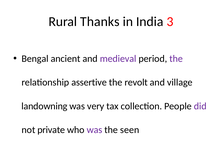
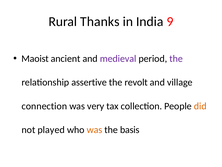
3: 3 -> 9 (170, 21)
Bengal: Bengal -> Maoist (35, 58)
landowning: landowning -> connection (44, 106)
did colour: purple -> orange (200, 106)
private: private -> played (51, 129)
was colour: purple -> orange (94, 129)
seen: seen -> basis (130, 129)
